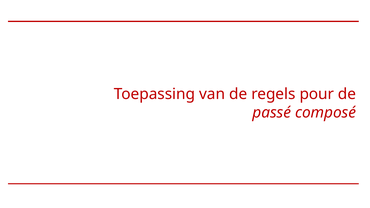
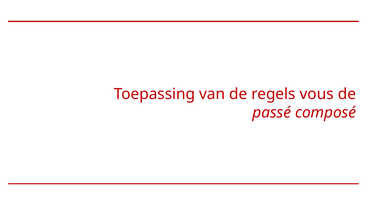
pour: pour -> vous (317, 94)
